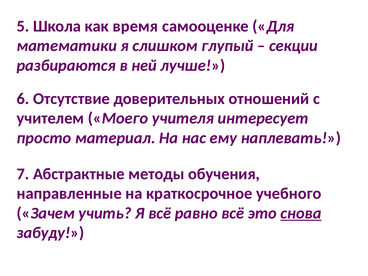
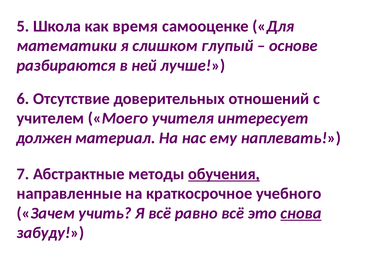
секции: секции -> основе (293, 46)
просто: просто -> должен (44, 138)
обучения underline: none -> present (224, 174)
